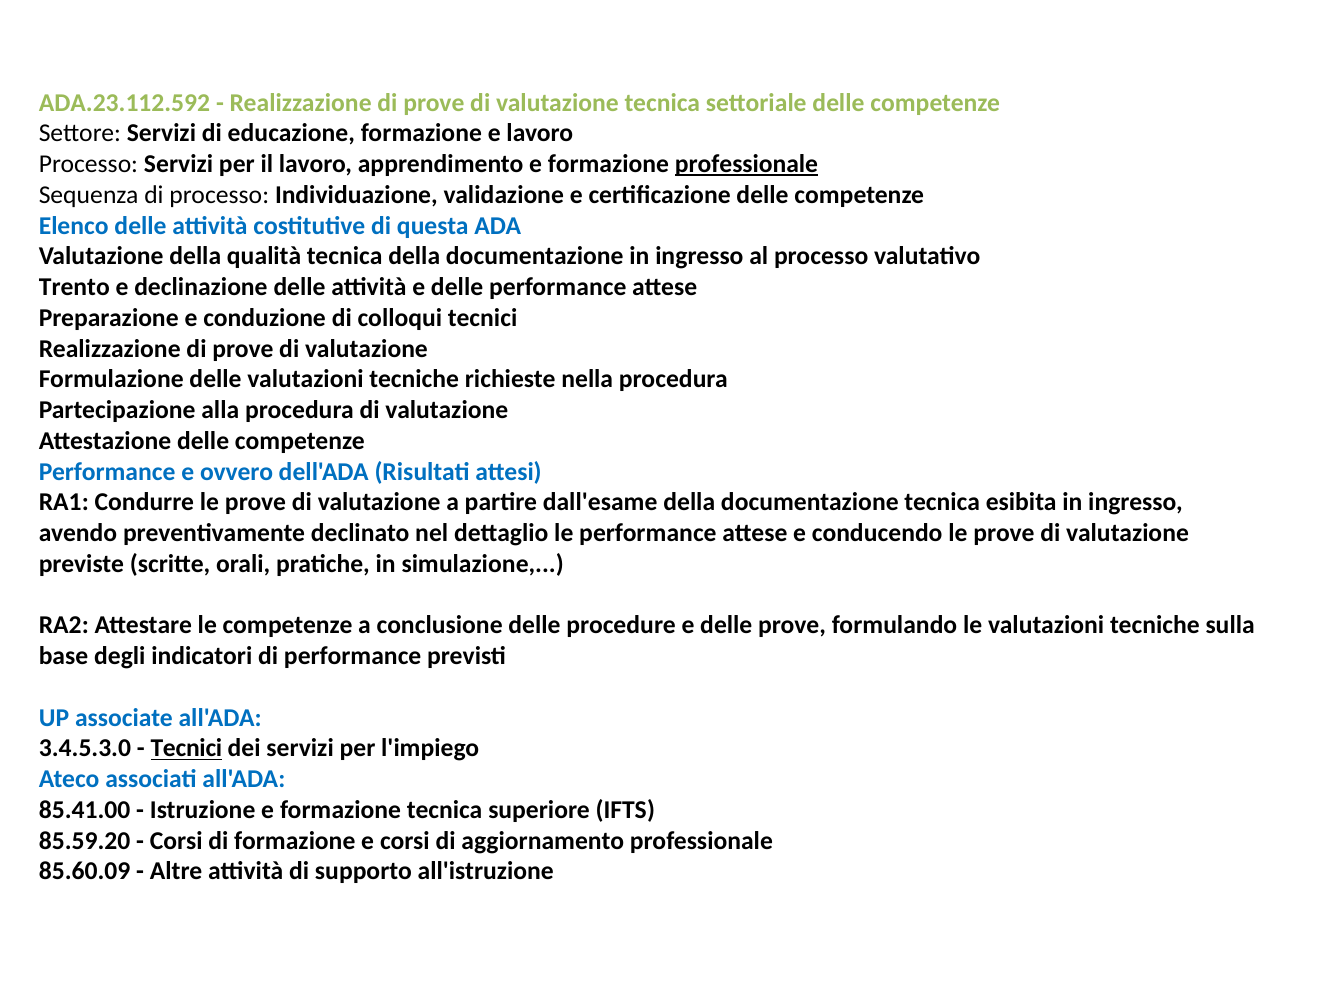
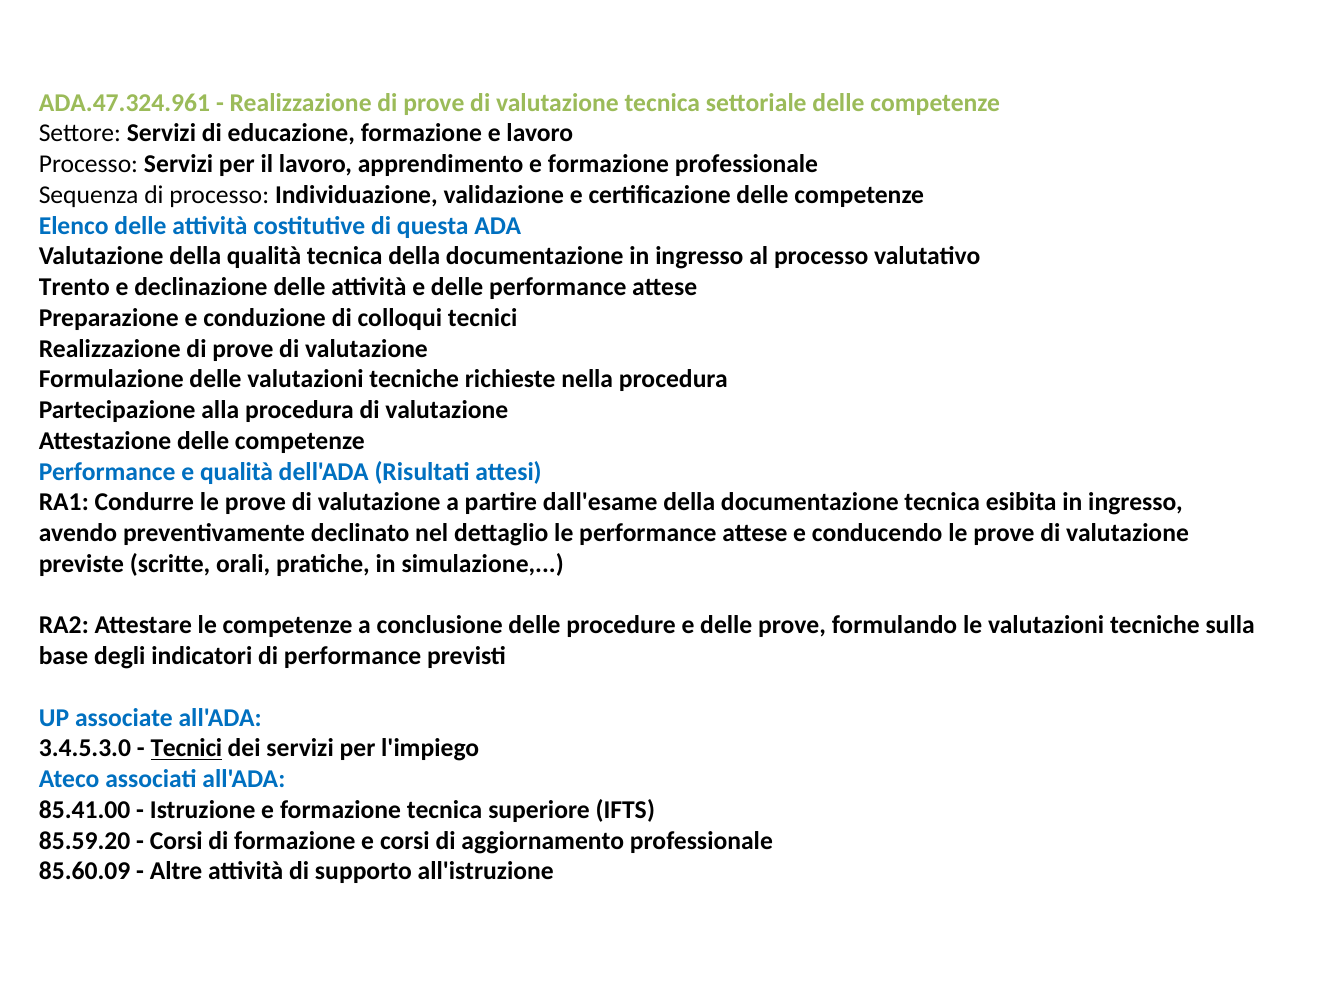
ADA.23.112.592: ADA.23.112.592 -> ADA.47.324.961 (124, 103)
professionale underline: present -> none (746, 164)
e ovvero: ovvero -> qualità (237, 472)
